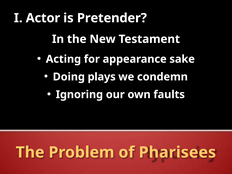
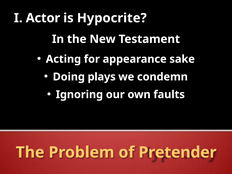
Pretender: Pretender -> Hypocrite (112, 18)
Pharisees: Pharisees -> Pretender (178, 152)
